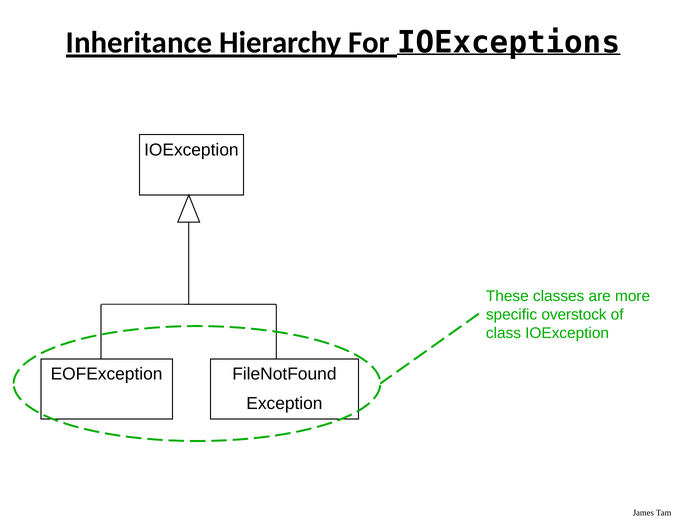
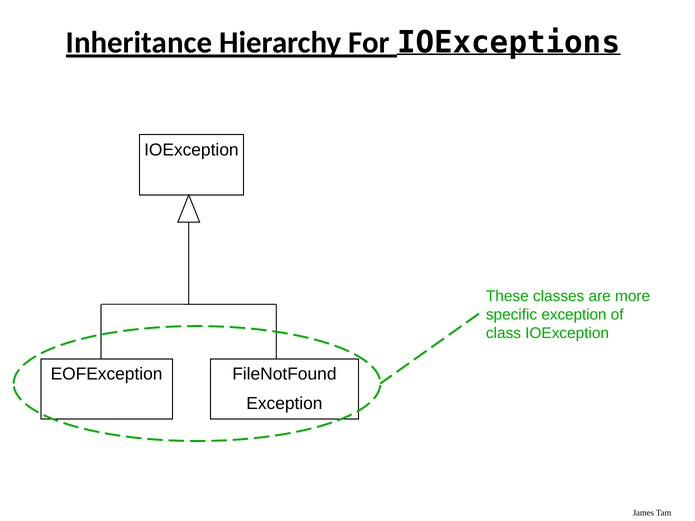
specific overstock: overstock -> exception (574, 315)
